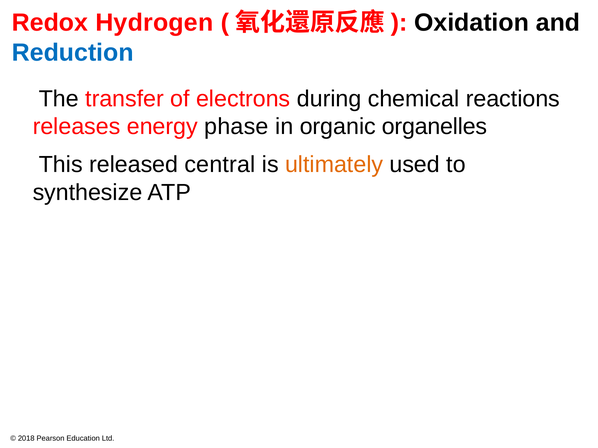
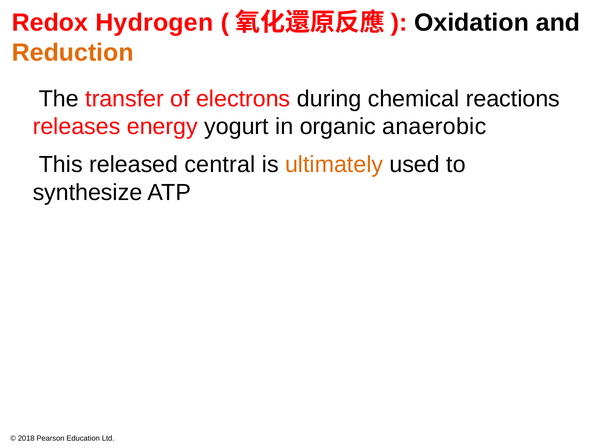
Reduction colour: blue -> orange (73, 53)
phase: phase -> yogurt (237, 127)
organelles: organelles -> anaerobic (434, 127)
